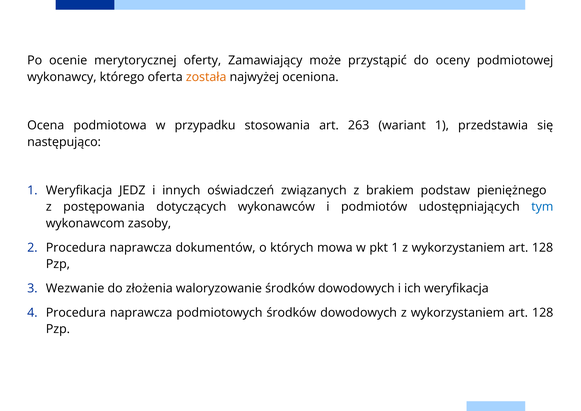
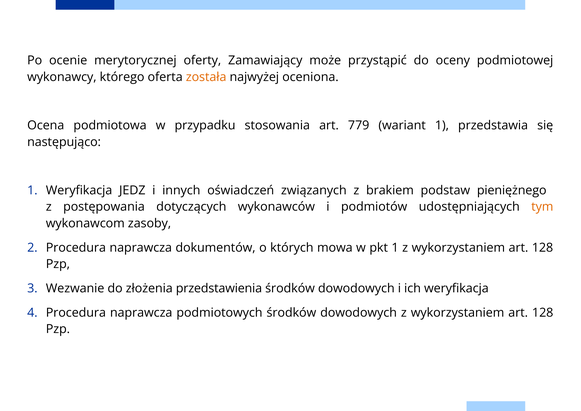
263: 263 -> 779 (359, 125)
tym colour: blue -> orange (542, 207)
waloryzowanie: waloryzowanie -> przedstawienia (219, 288)
